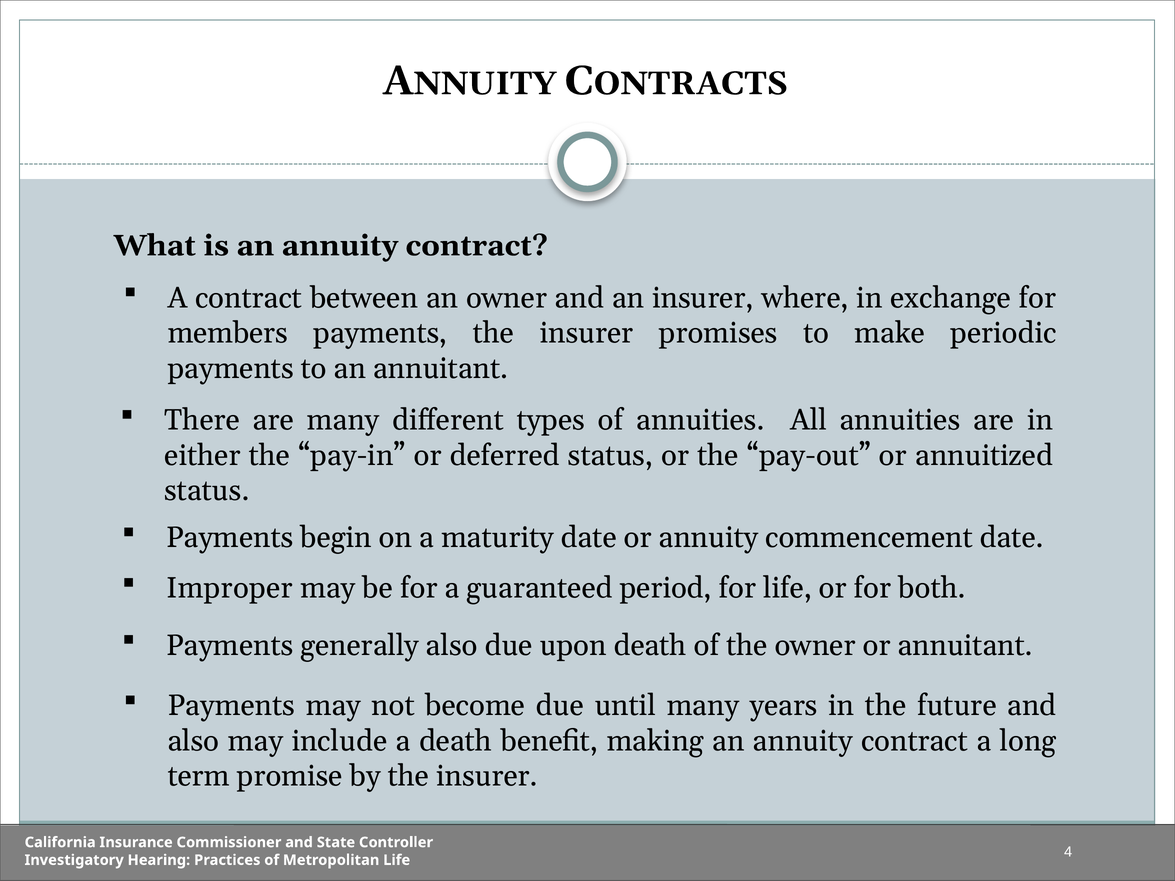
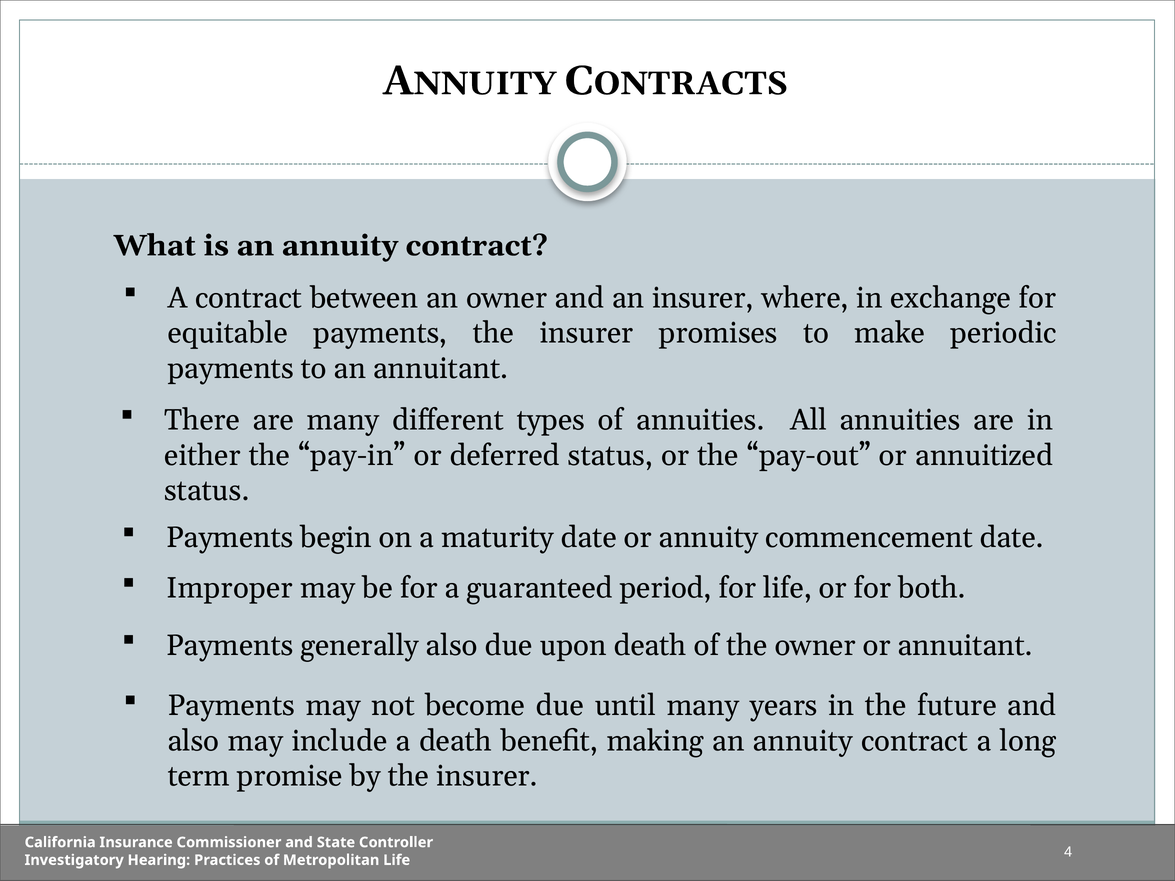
members: members -> equitable (228, 333)
